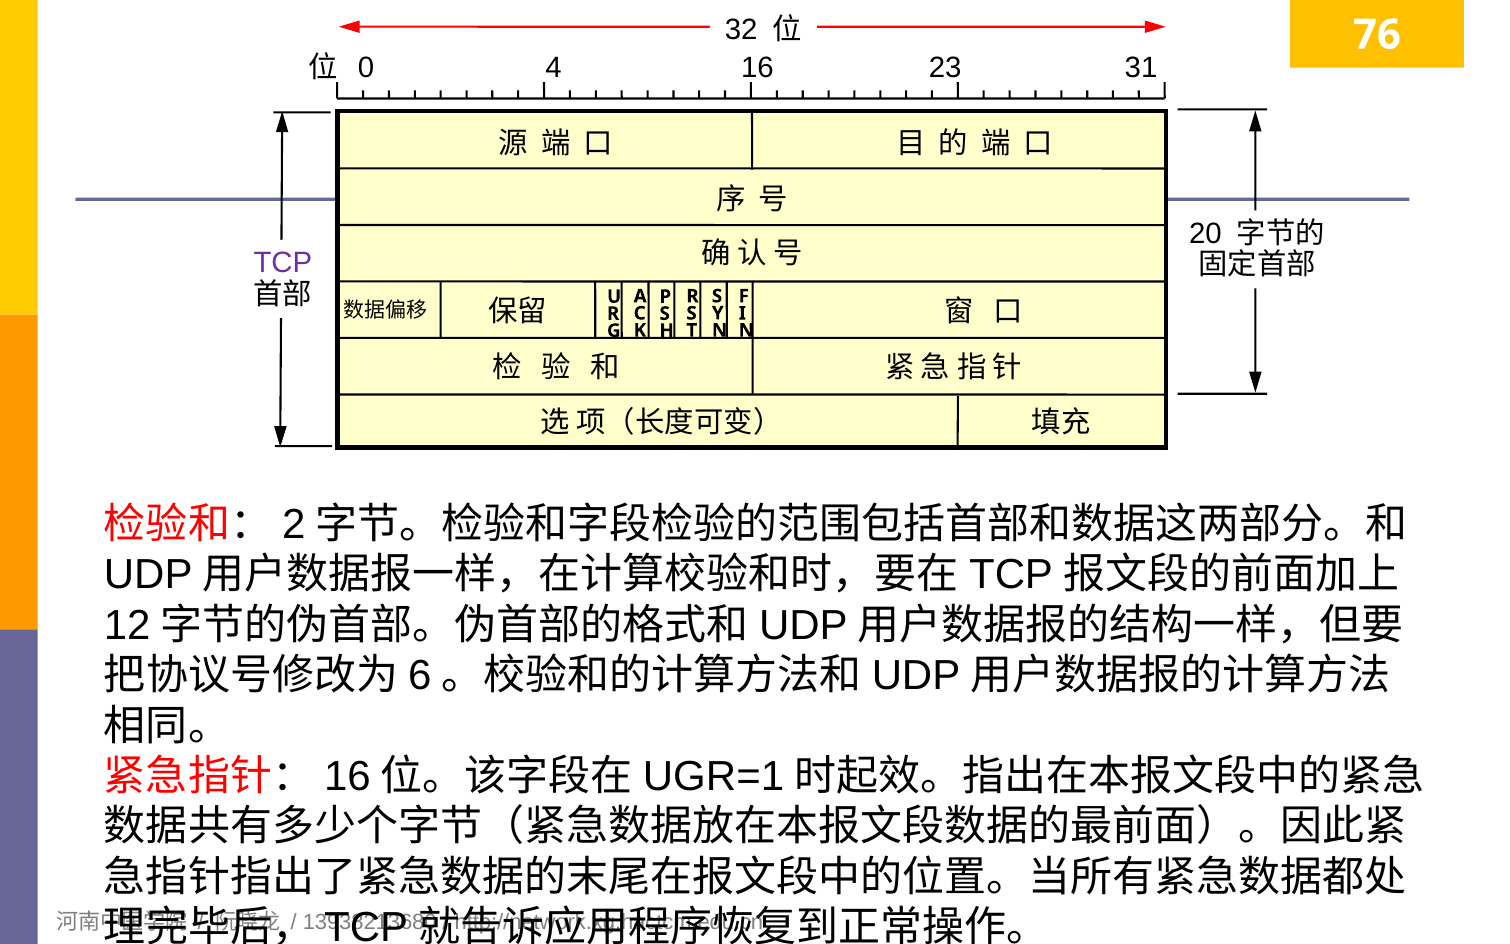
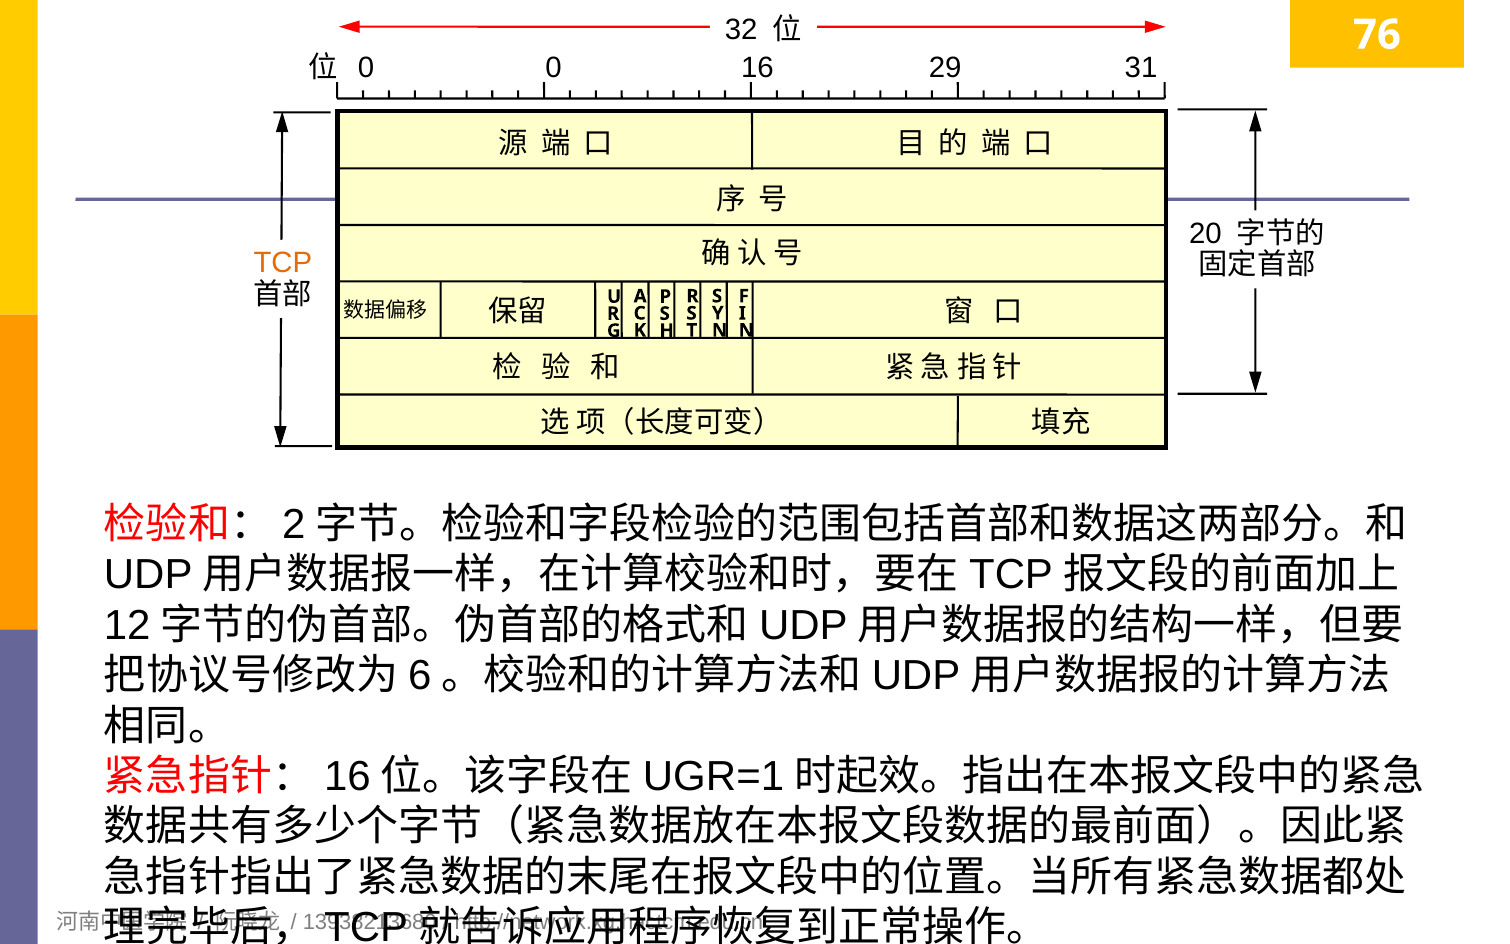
0 4: 4 -> 0 (553, 68)
23: 23 -> 29 (945, 68)
TCP colour: purple -> orange (283, 263)
